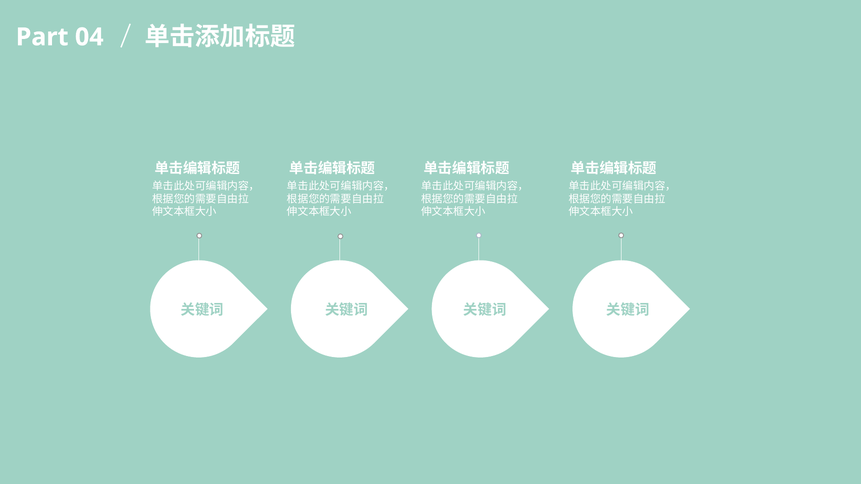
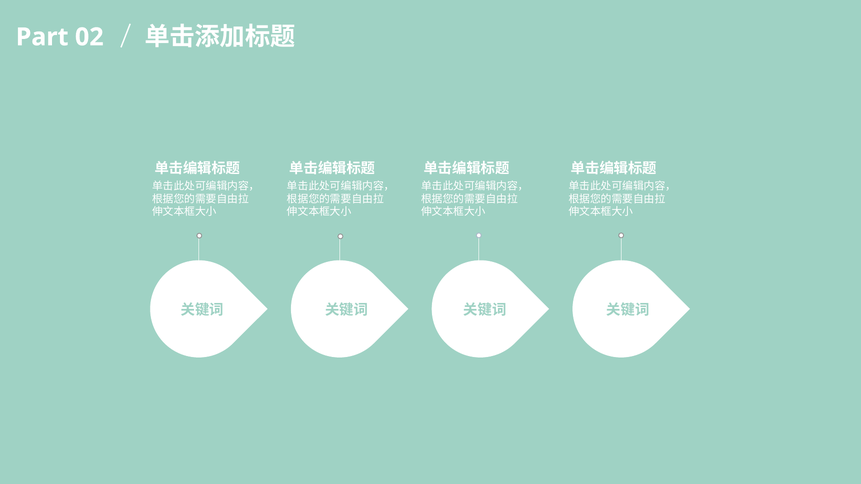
04: 04 -> 02 (89, 37)
